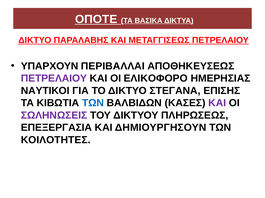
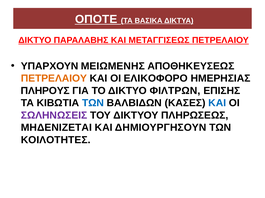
ΠΕΡΙΒΑΛΛΑΙ: ΠΕΡΙΒΑΛΛΑΙ -> ΜΕΙΩΜΕΝΗΣ (113, 66)
ΠΕΤΡΕΛΑΙΟΥ colour: purple -> orange (54, 79)
ΝΑΥΤΙΚΟΙ: ΝΑΥΤΙΚΟΙ -> ΠΛΗΡΟΥΣ (45, 91)
ΣΤΕΓΑΝΑ: ΣΤΕΓΑΝΑ -> ΦΙΛΤΡΩΝ (175, 91)
ΚΑΙ colour: purple -> blue (217, 103)
ΕΠΕΞΕΡΓΑΣΙΑ: ΕΠΕΞΕΡΓΑΣΙΑ -> ΜΗΔΕΝΙΖΕΤΑΙ (56, 128)
